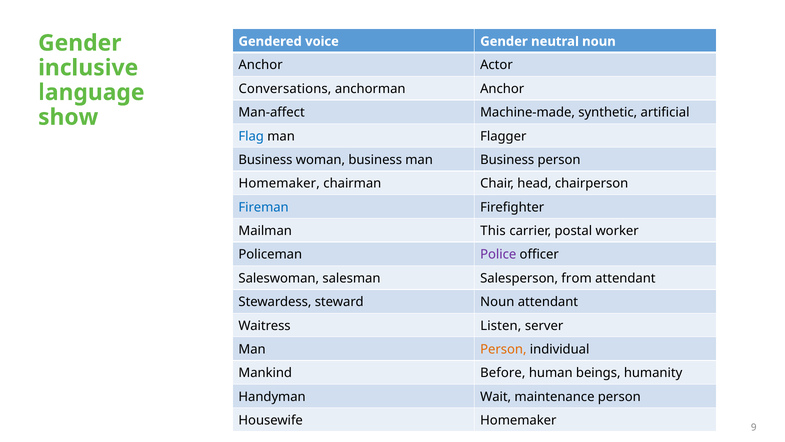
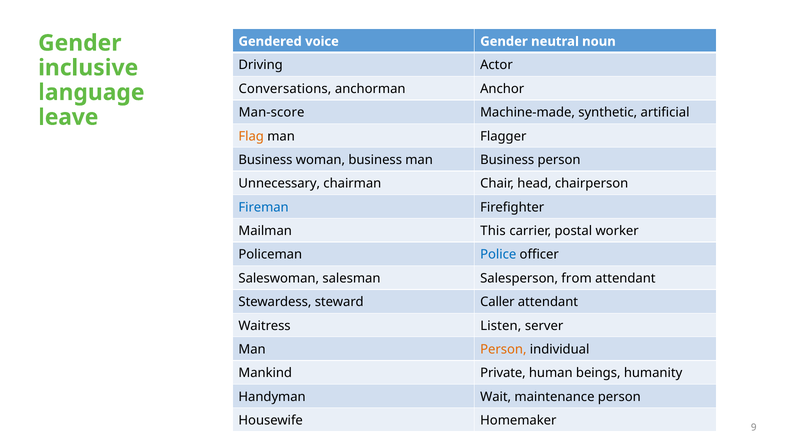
Anchor: Anchor -> Driving (261, 65)
Man-affect: Man-affect -> Man-score (272, 112)
show: show -> leave (68, 117)
Flag colour: blue -> orange (251, 136)
Homemaker: Homemaker -> Unnecessary (279, 183)
Police colour: purple -> blue (498, 254)
steward Noun: Noun -> Caller (497, 302)
Before: Before -> Private (503, 373)
